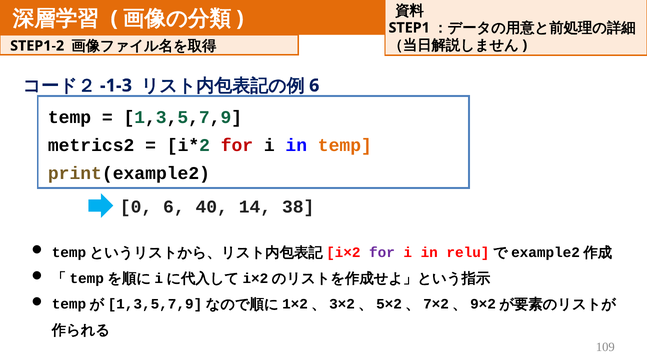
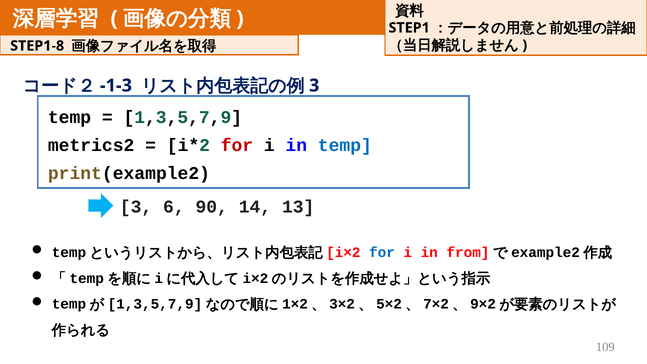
STEP1-2: STEP1-2 -> STEP1-8 (37, 46)
6: 6 -> 3 (314, 86)
temp colour: orange -> blue (345, 145)
0: 0 -> 3 (136, 207)
40: 40 -> 90 (212, 207)
38: 38 -> 13 (298, 207)
for colour: purple -> blue (382, 252)
relu: relu -> from (468, 252)
